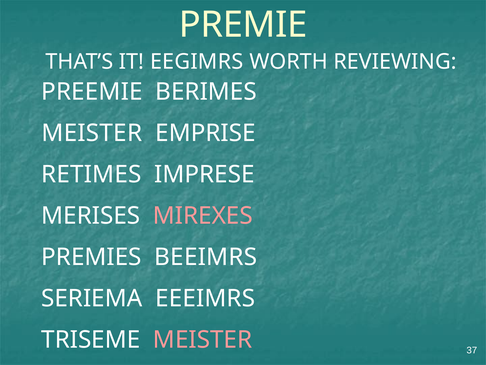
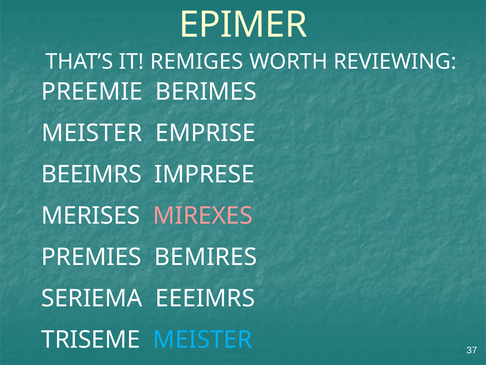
PREMIE: PREMIE -> EPIMER (243, 25)
EEGIMRS: EEGIMRS -> REMIGES (197, 61)
RETIMES: RETIMES -> BEEIMRS (91, 174)
BEEIMRS: BEEIMRS -> BEMIRES (206, 257)
MEISTER colour: pink -> light blue (203, 339)
